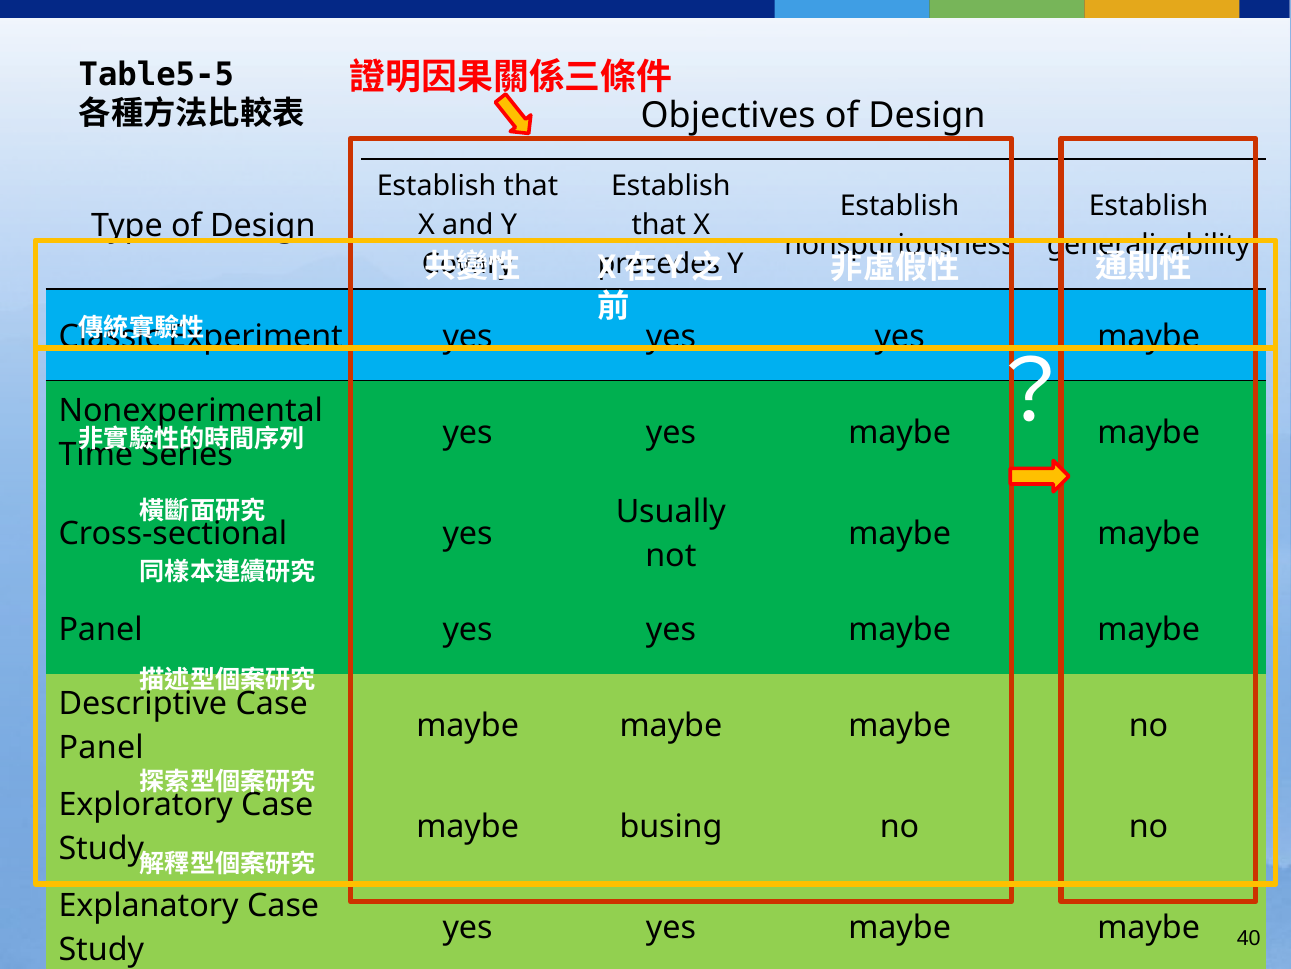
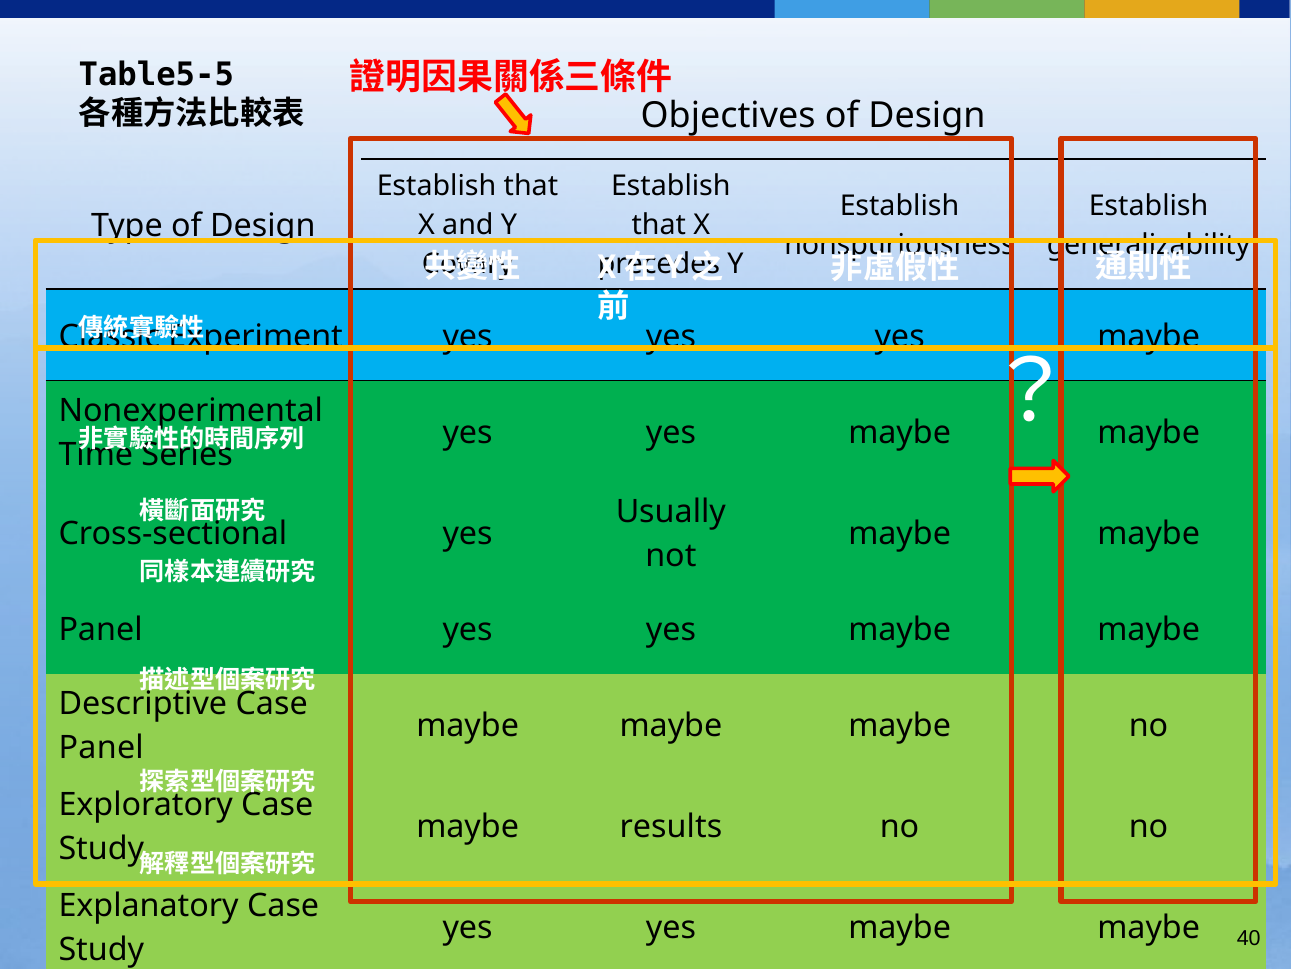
busing: busing -> results (671, 826)
